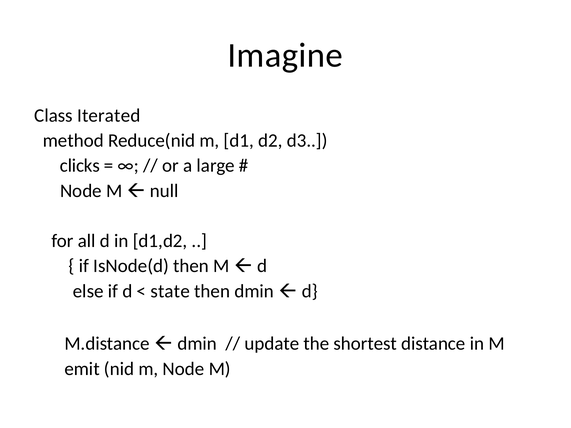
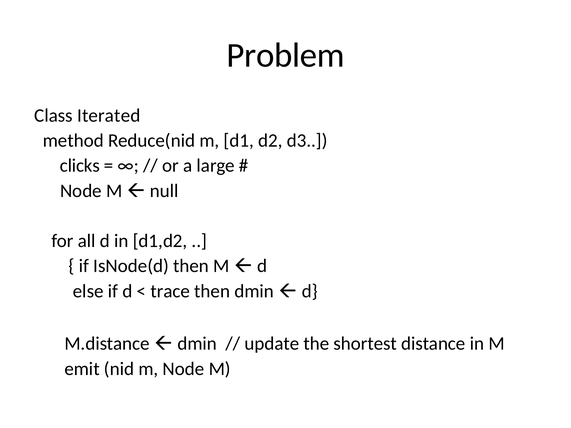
Imagine: Imagine -> Problem (286, 55)
state: state -> trace (170, 291)
